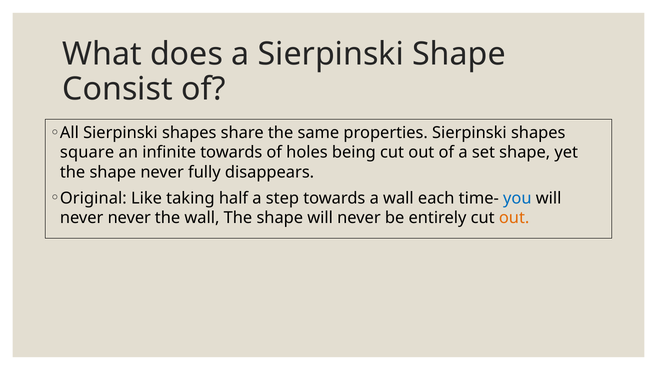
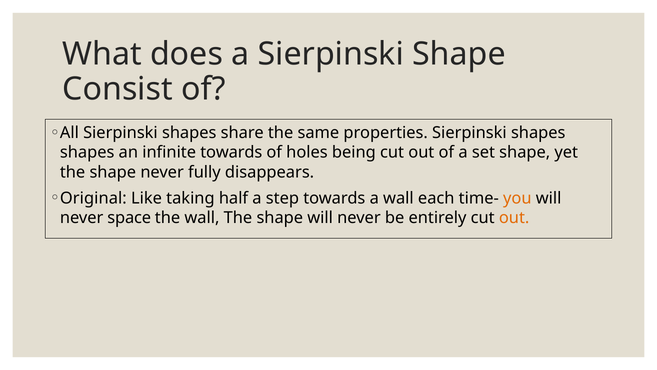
square: square -> shapes (87, 152)
you colour: blue -> orange (517, 198)
never never: never -> space (129, 218)
